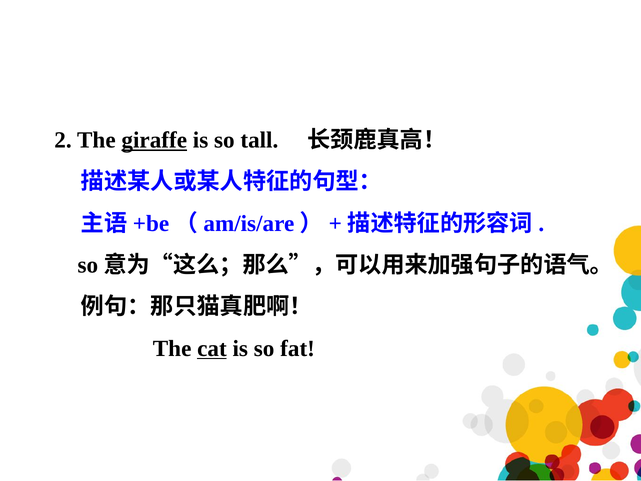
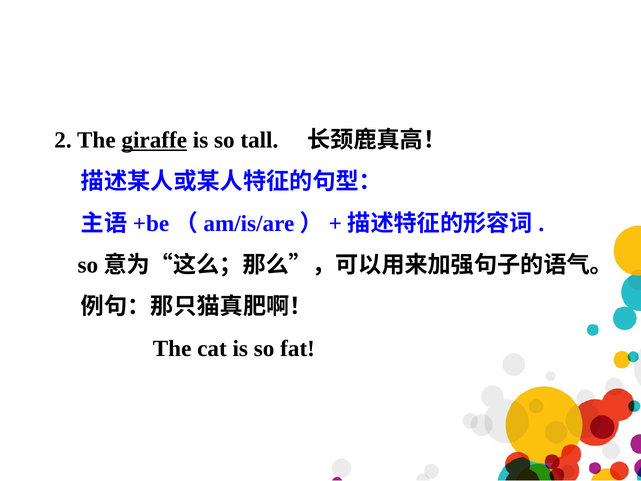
cat underline: present -> none (212, 348)
